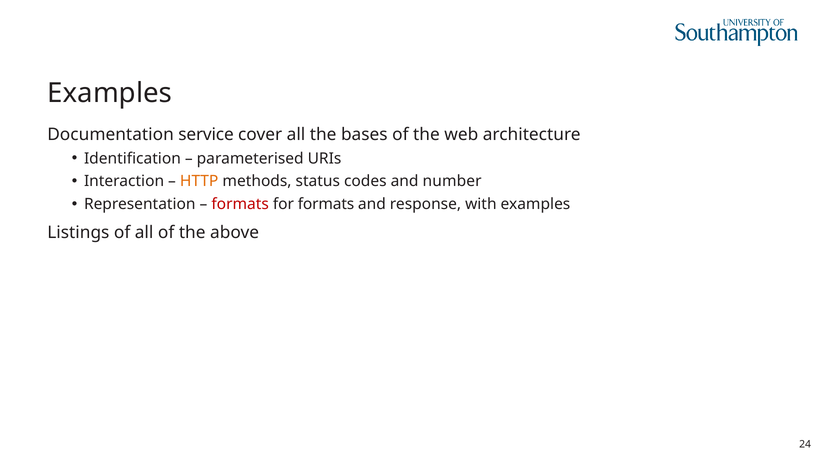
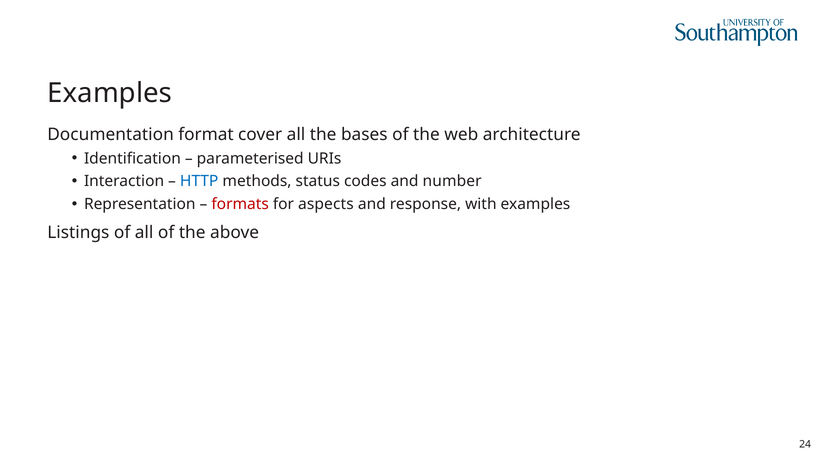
service: service -> format (206, 135)
HTTP colour: orange -> blue (199, 181)
for formats: formats -> aspects (326, 204)
